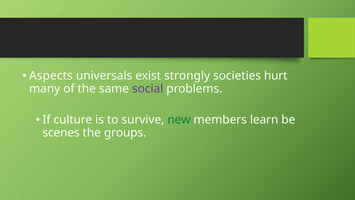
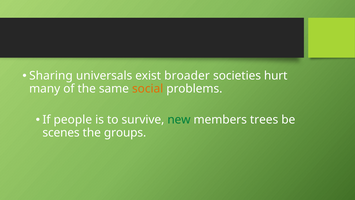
Aspects: Aspects -> Sharing (51, 76)
strongly: strongly -> broader (187, 76)
social colour: purple -> orange (148, 88)
culture: culture -> people (73, 120)
learn: learn -> trees (264, 120)
